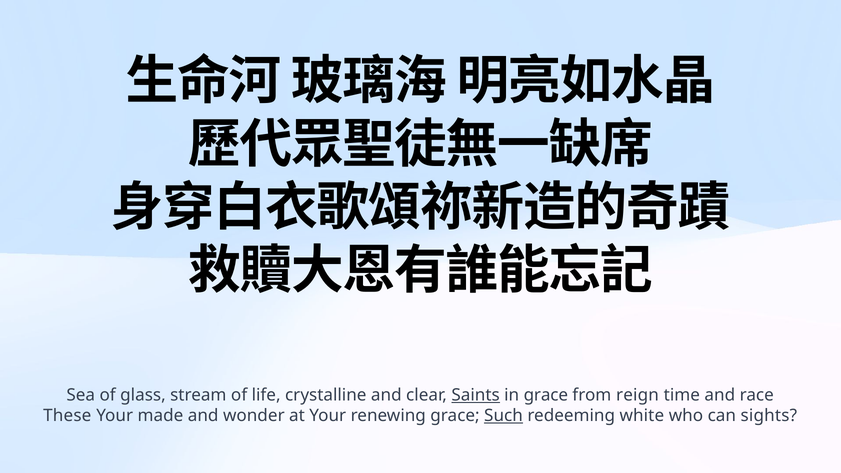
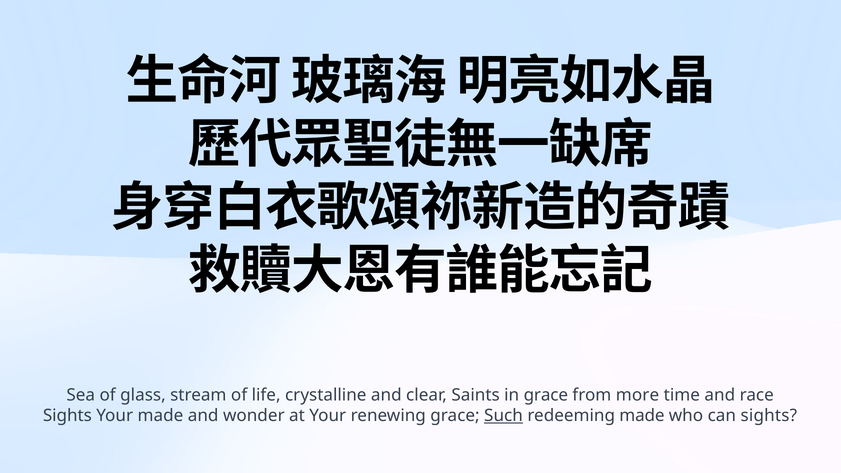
Saints underline: present -> none (476, 395)
reign: reign -> more (637, 395)
These: These -> Sights (67, 416)
redeeming white: white -> made (642, 416)
